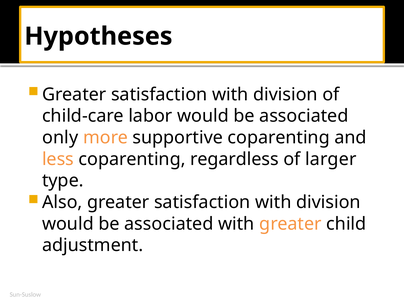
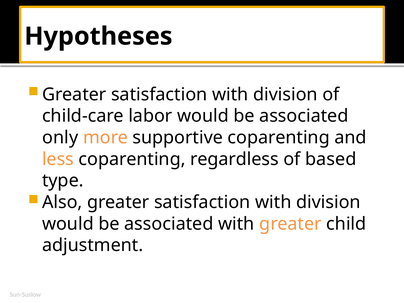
larger: larger -> based (331, 159)
